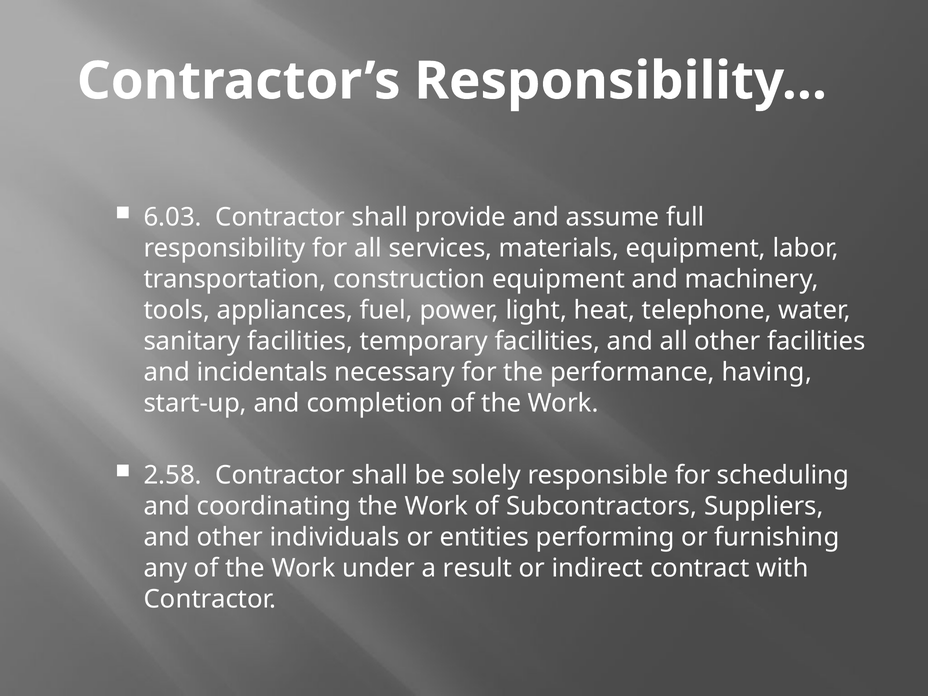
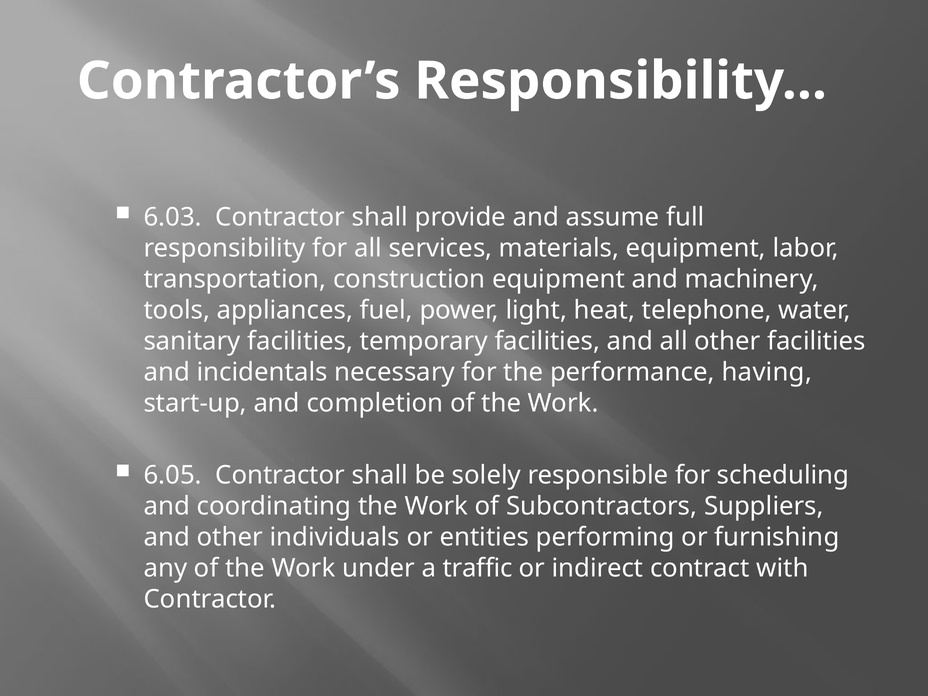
2.58: 2.58 -> 6.05 (173, 475)
result: result -> traffic (478, 568)
